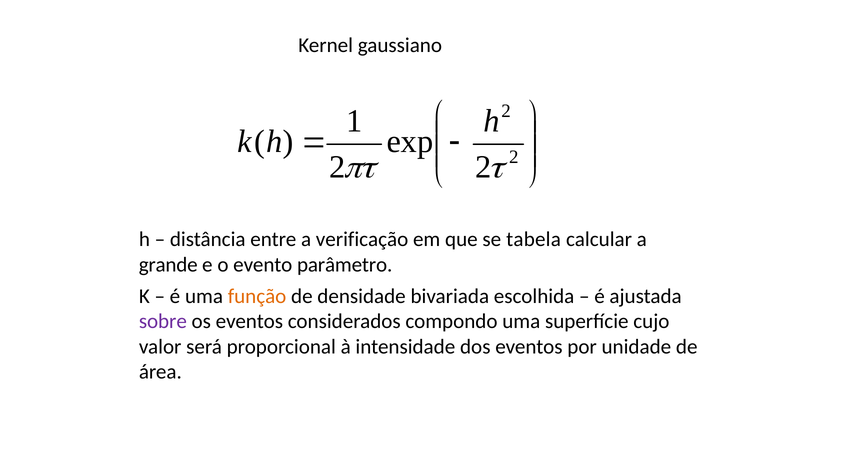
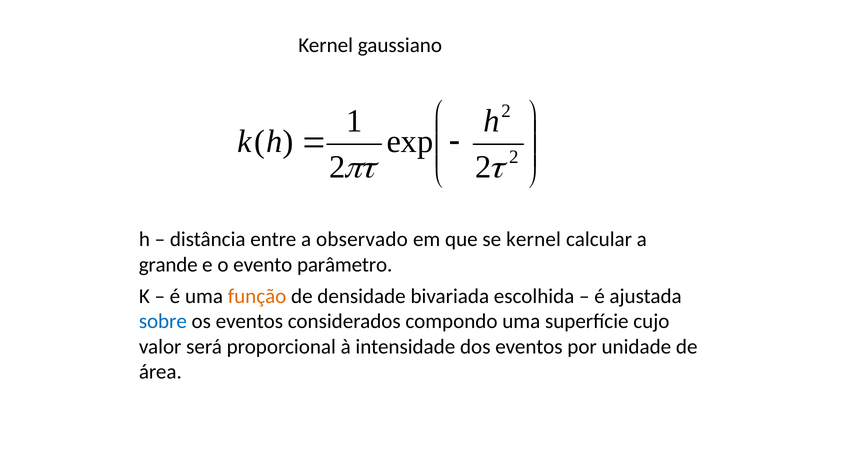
verificação: verificação -> observado (362, 239)
se tabela: tabela -> kernel (534, 239)
sobre colour: purple -> blue (163, 322)
